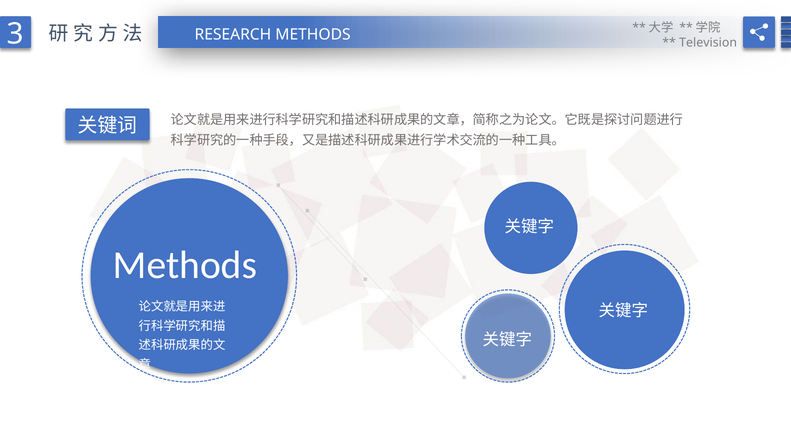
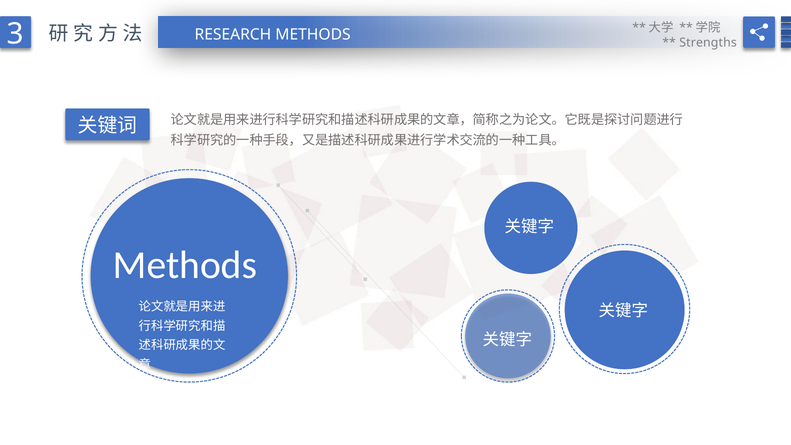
Television: Television -> Strengths (708, 42)
